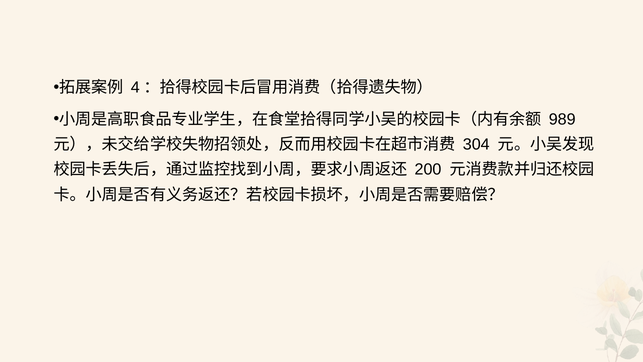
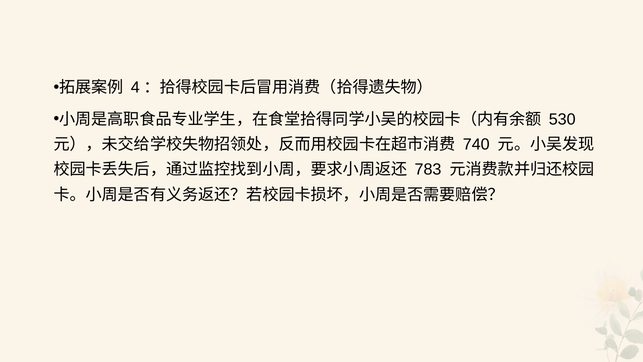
989: 989 -> 530 (562, 119)
304: 304 -> 740 (476, 144)
200: 200 -> 783 (428, 169)
